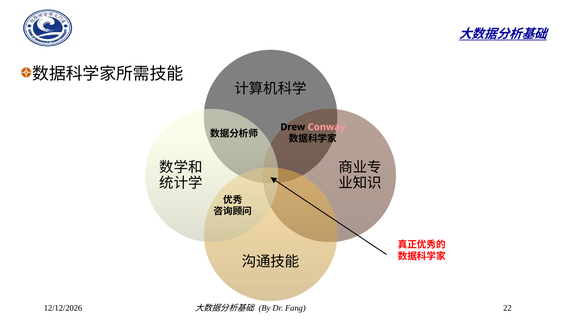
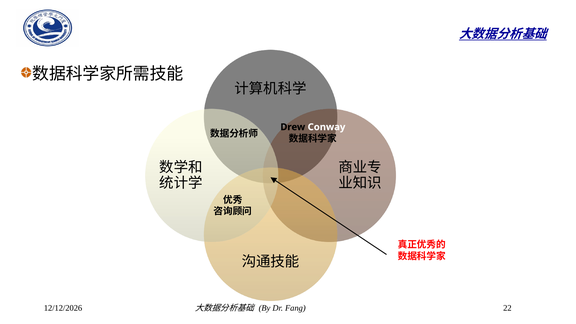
Conway colour: pink -> white (326, 127)
